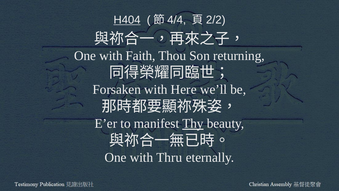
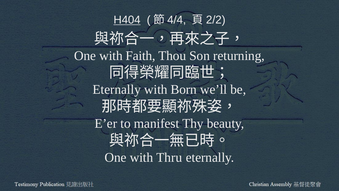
Forsaken: Forsaken -> Eternally (117, 89)
Here: Here -> Born (184, 89)
Thy underline: present -> none (193, 123)
